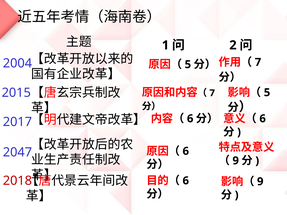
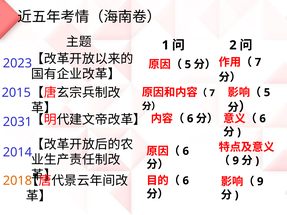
2004: 2004 -> 2023 (17, 63)
2017: 2017 -> 2031 (17, 122)
2047: 2047 -> 2014 (17, 152)
2018 colour: red -> orange (17, 181)
